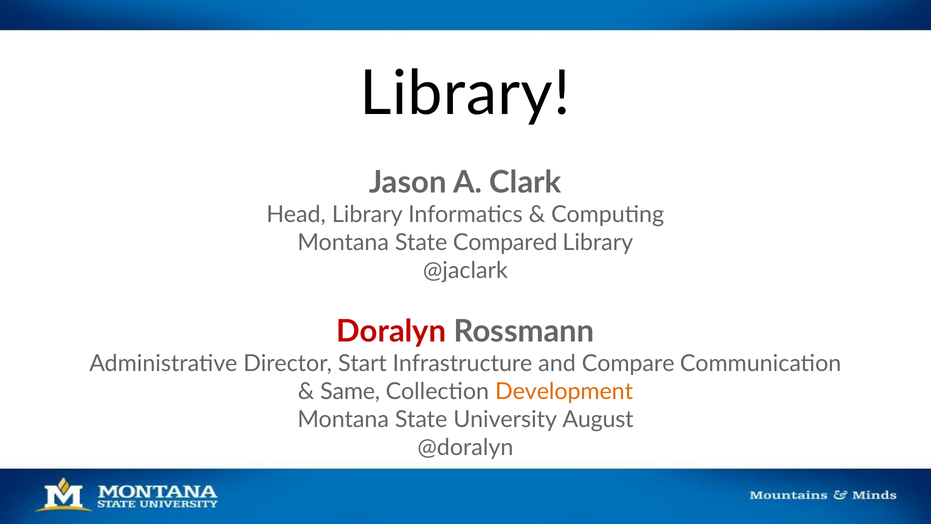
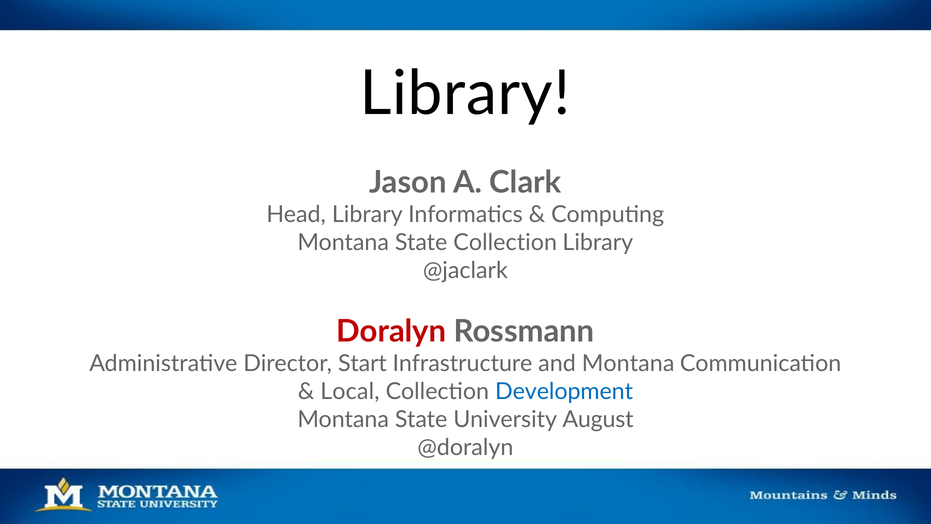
State Compared: Compared -> Collection (505, 242)
and Compare: Compare -> Montana (628, 363)
Same: Same -> Local (350, 391)
Development colour: orange -> blue (564, 391)
